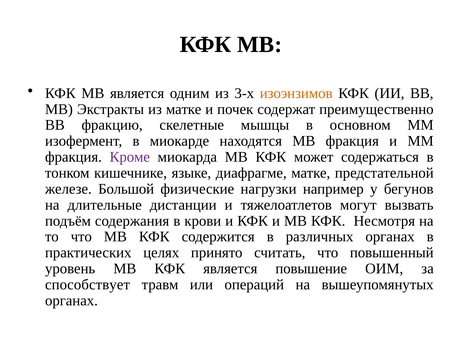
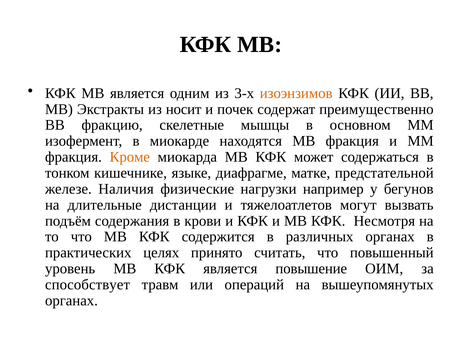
из матке: матке -> носит (184, 109)
Кроме colour: purple -> orange (130, 157)
Большой: Большой -> Наличия (126, 189)
